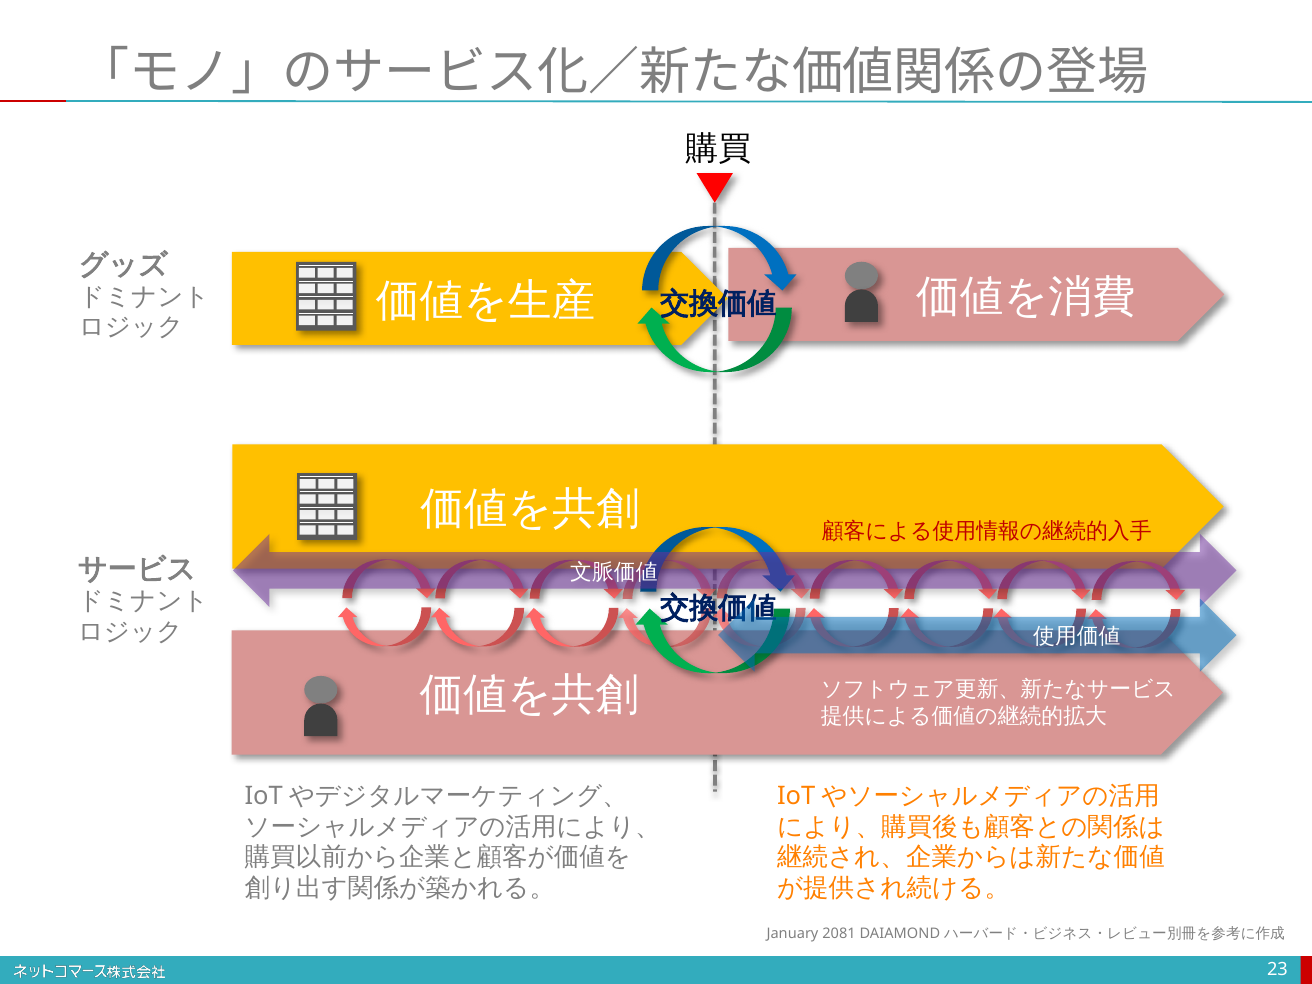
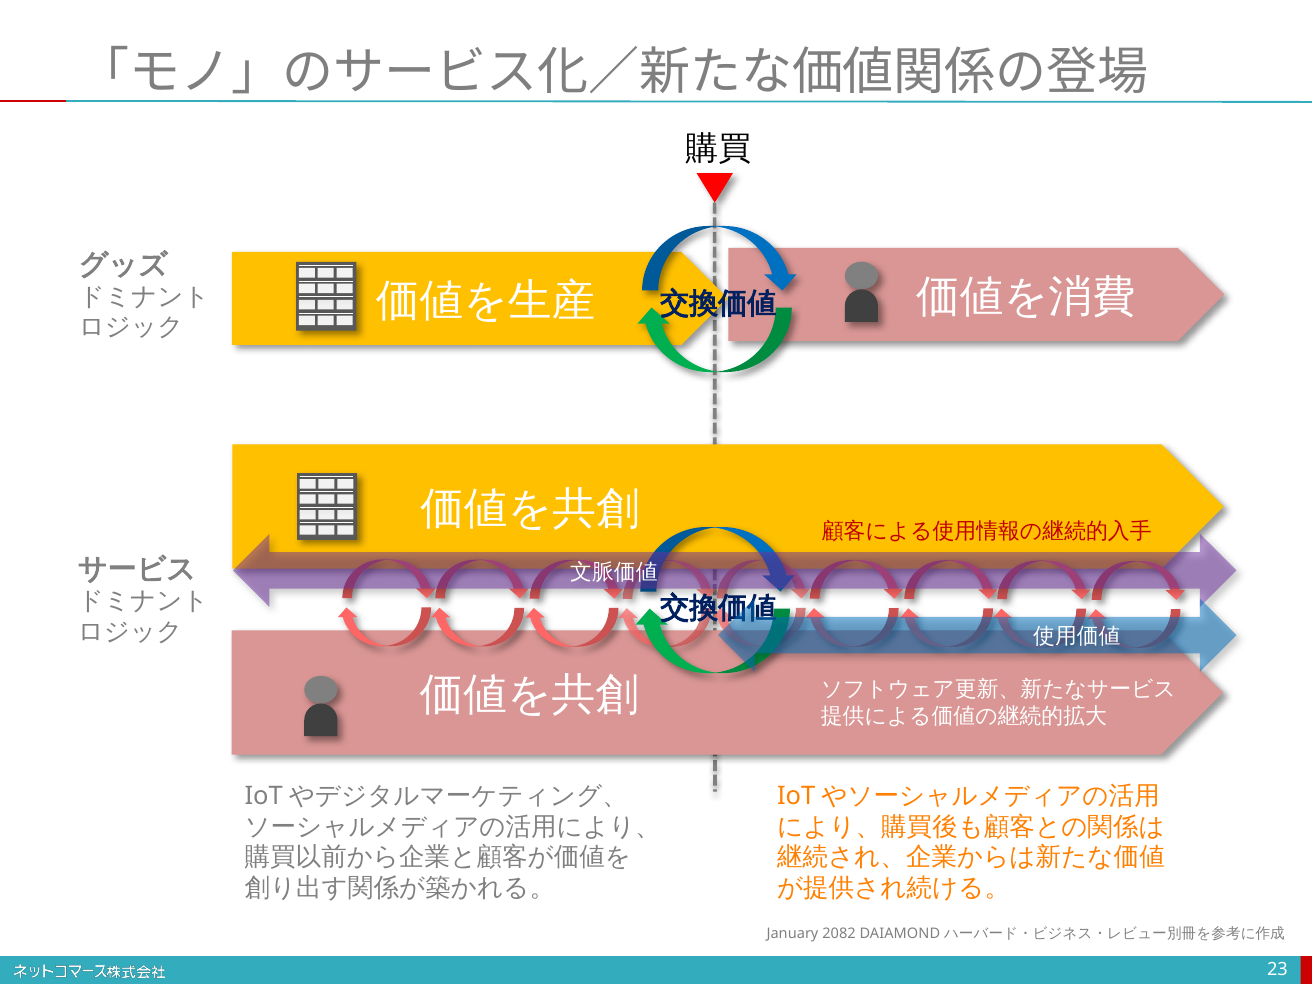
2081: 2081 -> 2082 (839, 934)
